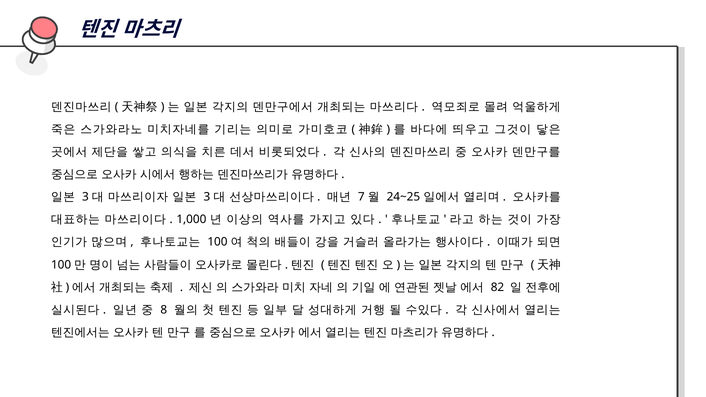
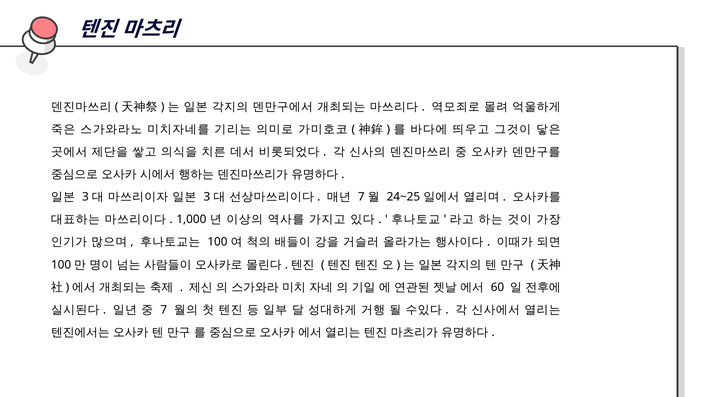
82: 82 -> 60 (497, 287)
8: 8 -> 7 (164, 310)
